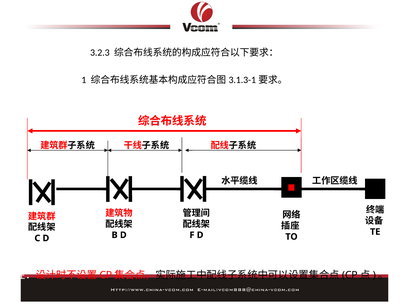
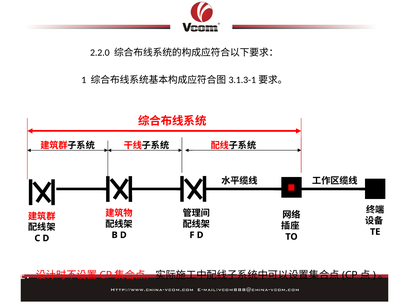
3.2.3: 3.2.3 -> 2.2.0 (100, 53)
